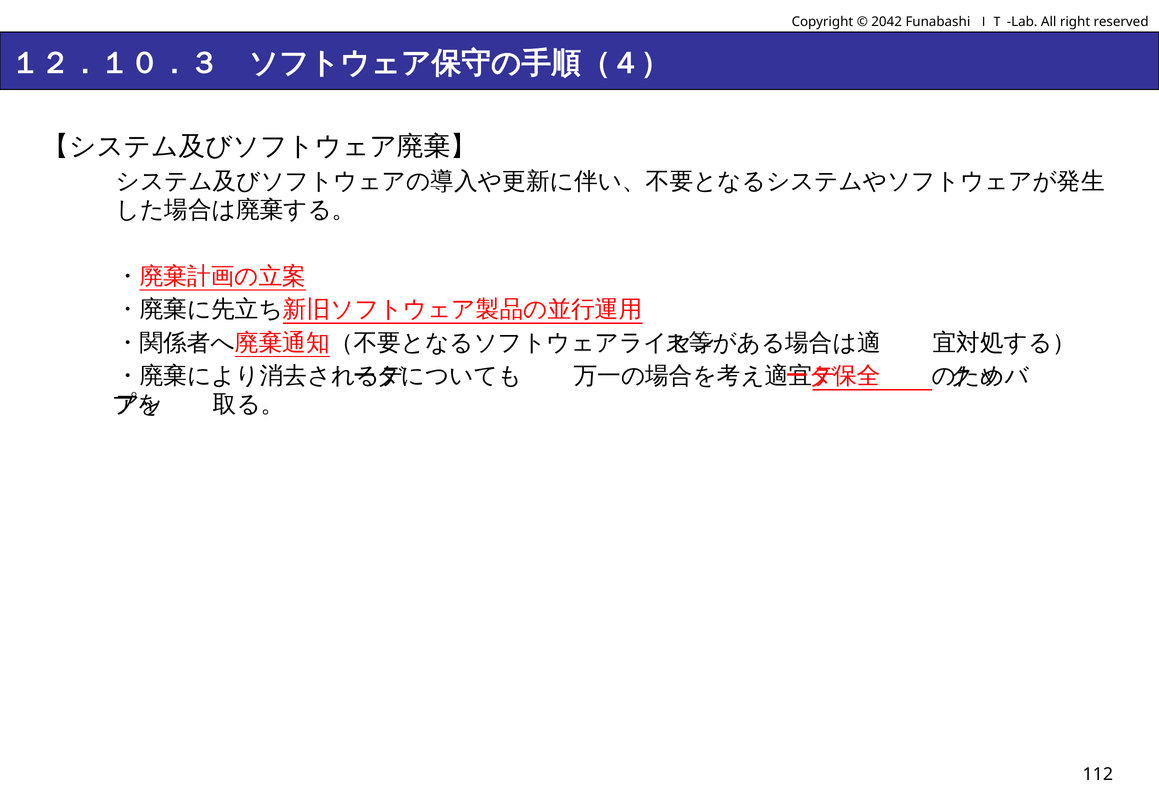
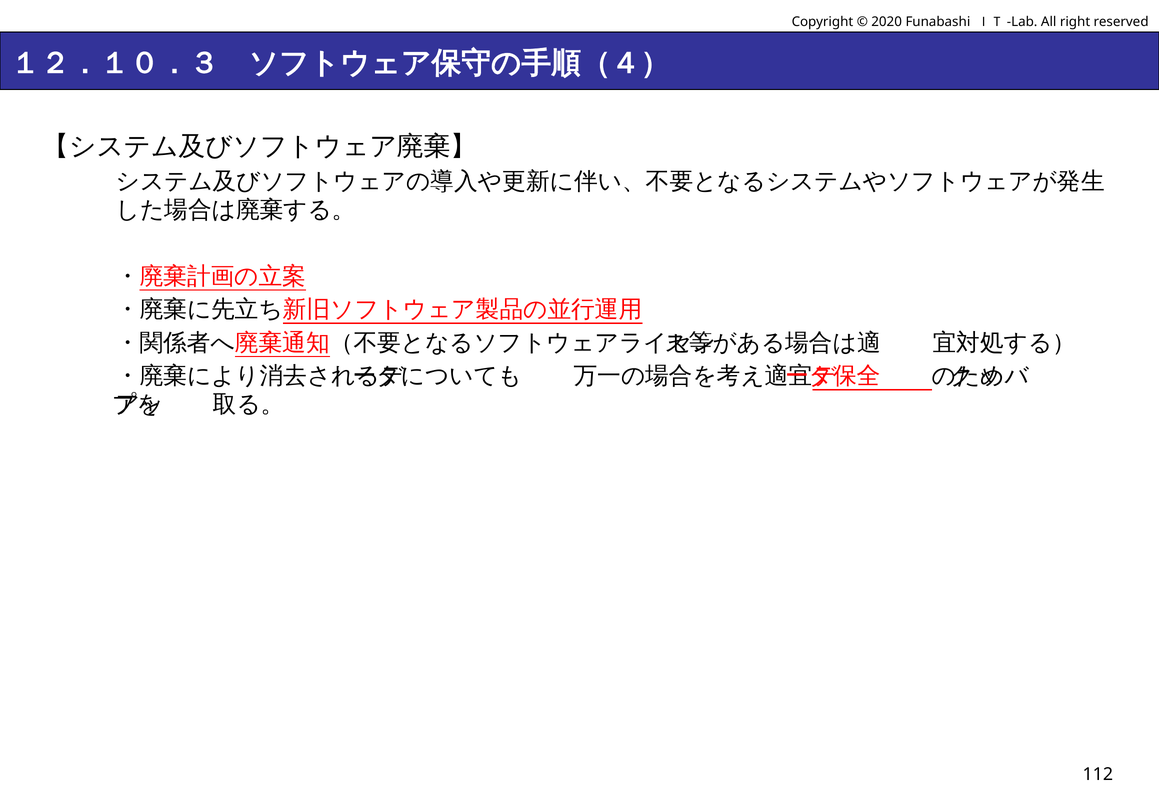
2042: 2042 -> 2020 (887, 22)
